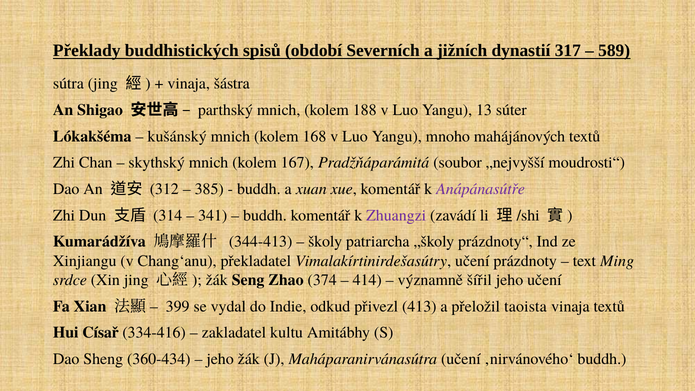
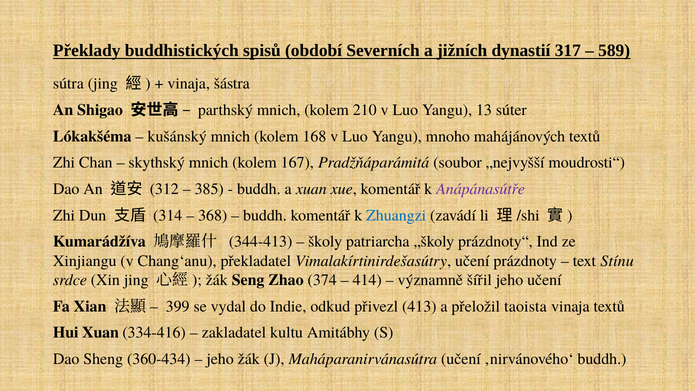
188: 188 -> 210 (365, 110)
341: 341 -> 368 (213, 215)
Zhuangzi colour: purple -> blue (396, 215)
Ming: Ming -> Stínu (617, 261)
Hui Císař: Císař -> Xuan (101, 333)
